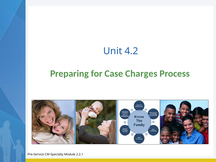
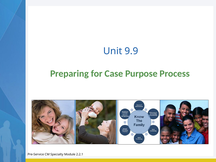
4.2: 4.2 -> 9.9 (131, 51)
Charges: Charges -> Purpose (141, 74)
